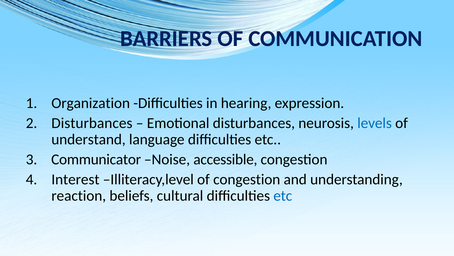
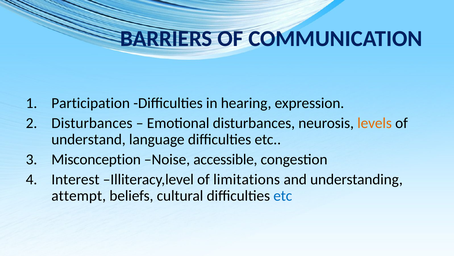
Organization: Organization -> Participation (91, 103)
levels colour: blue -> orange (375, 123)
Communicator: Communicator -> Misconception (96, 159)
of congestion: congestion -> limitations (247, 179)
reaction: reaction -> attempt (79, 195)
